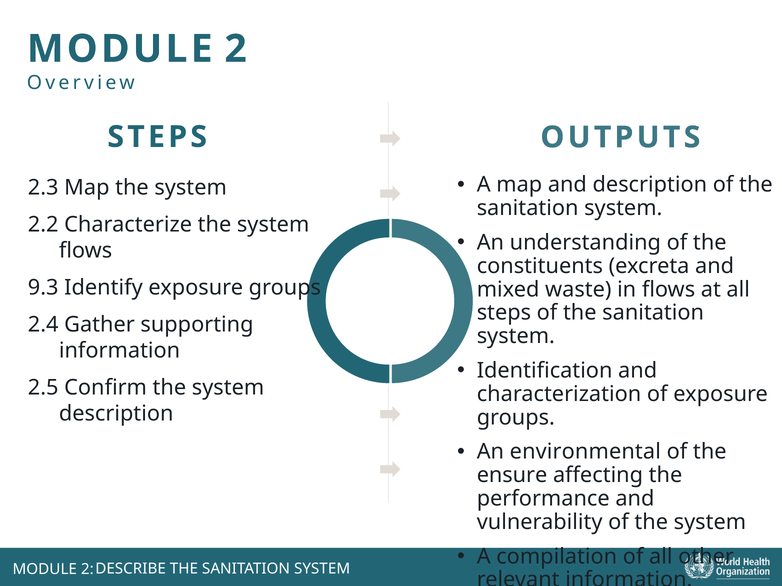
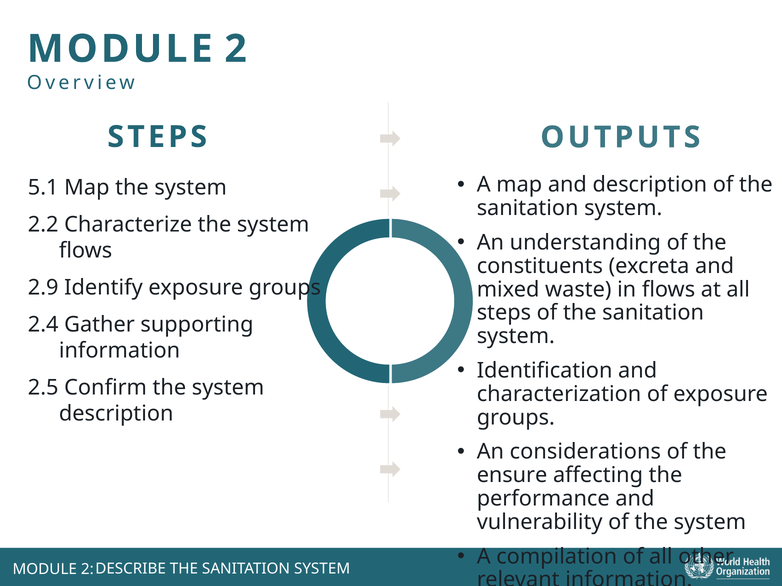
2.3: 2.3 -> 5.1 (43, 188)
9.3: 9.3 -> 2.9 (43, 288)
environmental: environmental -> considerations (585, 452)
